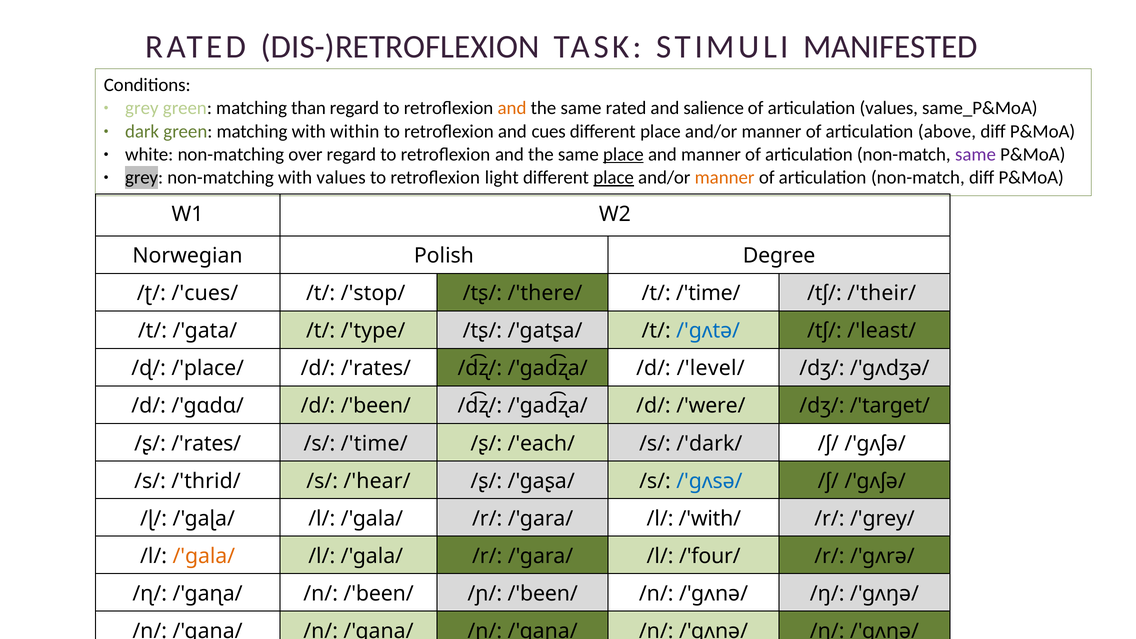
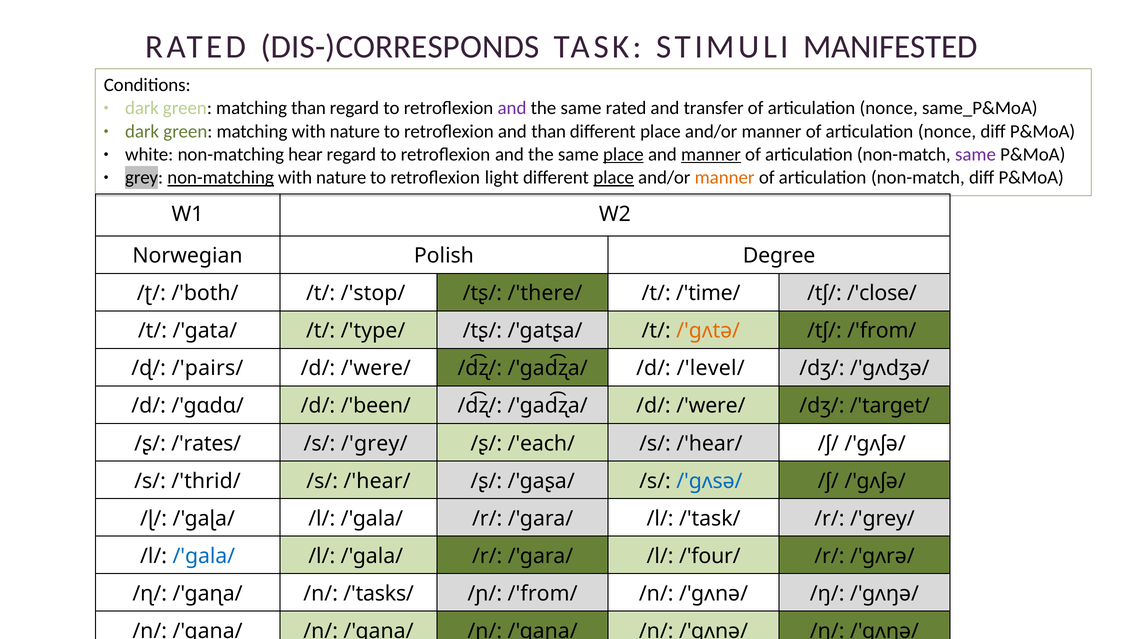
DIS-)RETROFLEXION: DIS-)RETROFLEXION -> DIS-)CORRESPONDS (400, 47)
grey: grey -> dark (142, 108)
and colour: orange -> purple (512, 108)
salience: salience -> transfer (714, 108)
values: values -> nonce (889, 108)
matching with within: within -> nature (355, 131)
and cues: cues -> than (549, 131)
manner of articulation above: above -> nonce (947, 131)
over: over -> hear (305, 154)
manner underline: none -> present (711, 154)
non-matching underline: none -> present (221, 178)
values: values -> nature (341, 178)
/'cues/: /'cues/ -> /'both/ (205, 293)
/'their/: /'their/ -> /'close/ (882, 293)
/'gʌtə/ colour: blue -> orange (708, 331)
/tʃ/ /'least/: /'least/ -> /'from/ (882, 331)
/'place/: /'place/ -> /'pairs/ (208, 368)
/'rates/: /'rates/ -> /'were/ (376, 368)
/s/ /'time/: /'time/ -> /'grey/ (374, 443)
/'dark/: /'dark/ -> /'hear/ (709, 443)
/'with/: /'with/ -> /'task/ (710, 519)
/'gala/ colour: orange -> blue (204, 556)
/n/ /'been/: /'been/ -> /'tasks/ (379, 594)
/ɲ/ /'been/: /'been/ -> /'from/ (543, 594)
